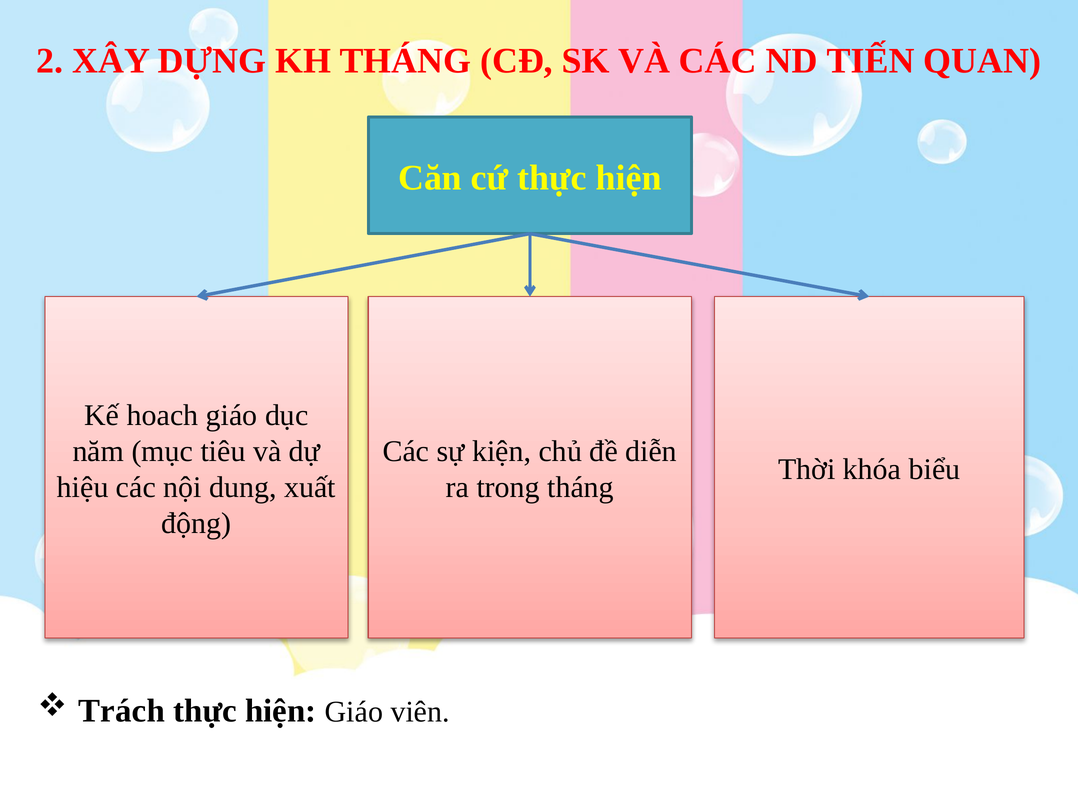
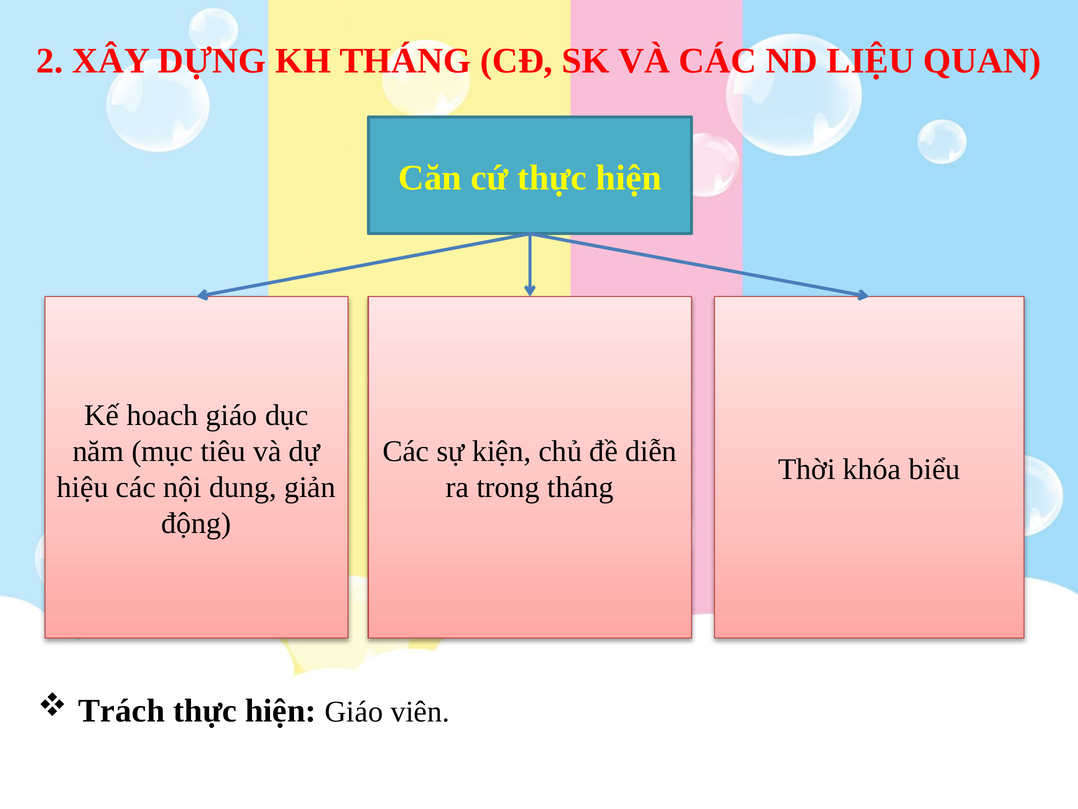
TIẾN: TIẾN -> LIỆU (871, 61)
xuất: xuất -> giản (310, 487)
